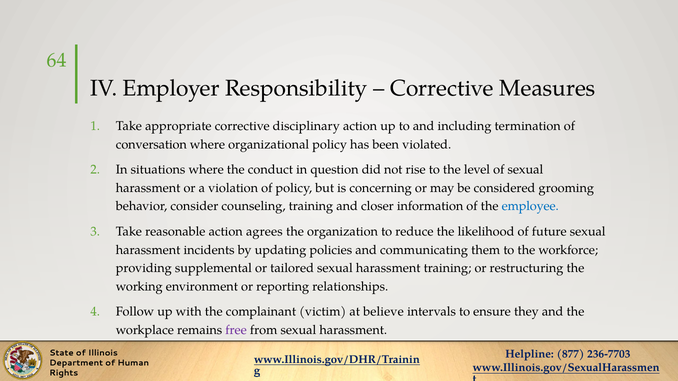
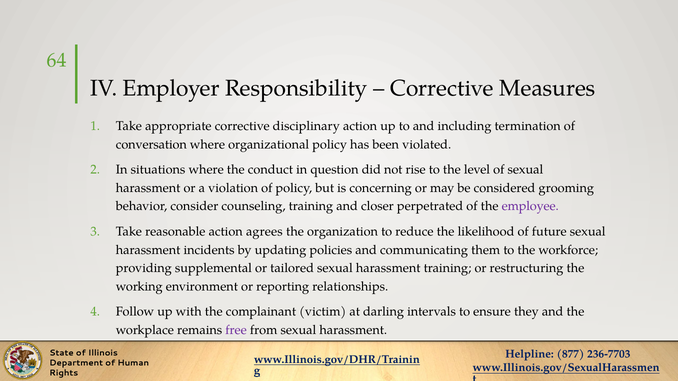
information: information -> perpetrated (430, 206)
employee colour: blue -> purple (530, 206)
believe: believe -> darling (384, 312)
